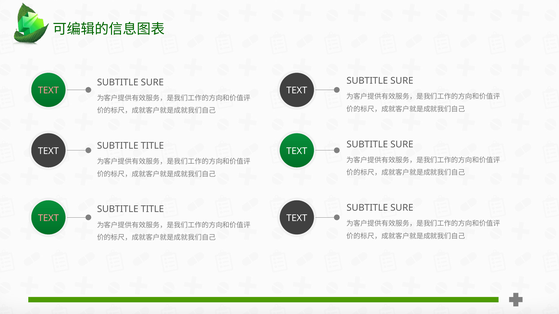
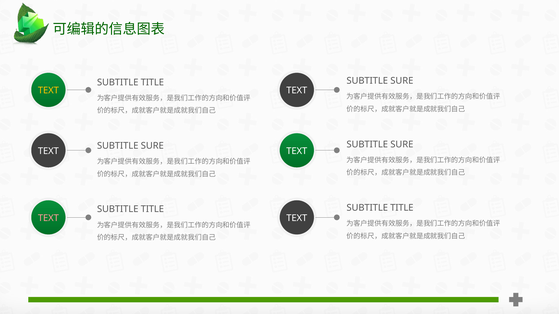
SURE: SURE -> TITLE (152, 82)
TEXT colour: pink -> yellow (48, 91)
TITLE: TITLE -> SURE (152, 146)
SURE: SURE -> TITLE (402, 208)
